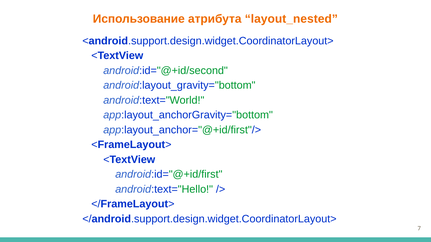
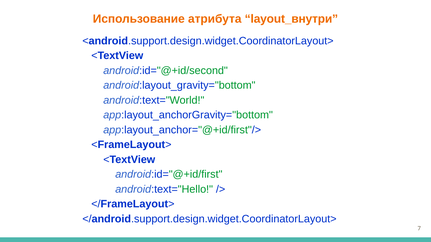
layout_nested: layout_nested -> layout_внутри (291, 19)
